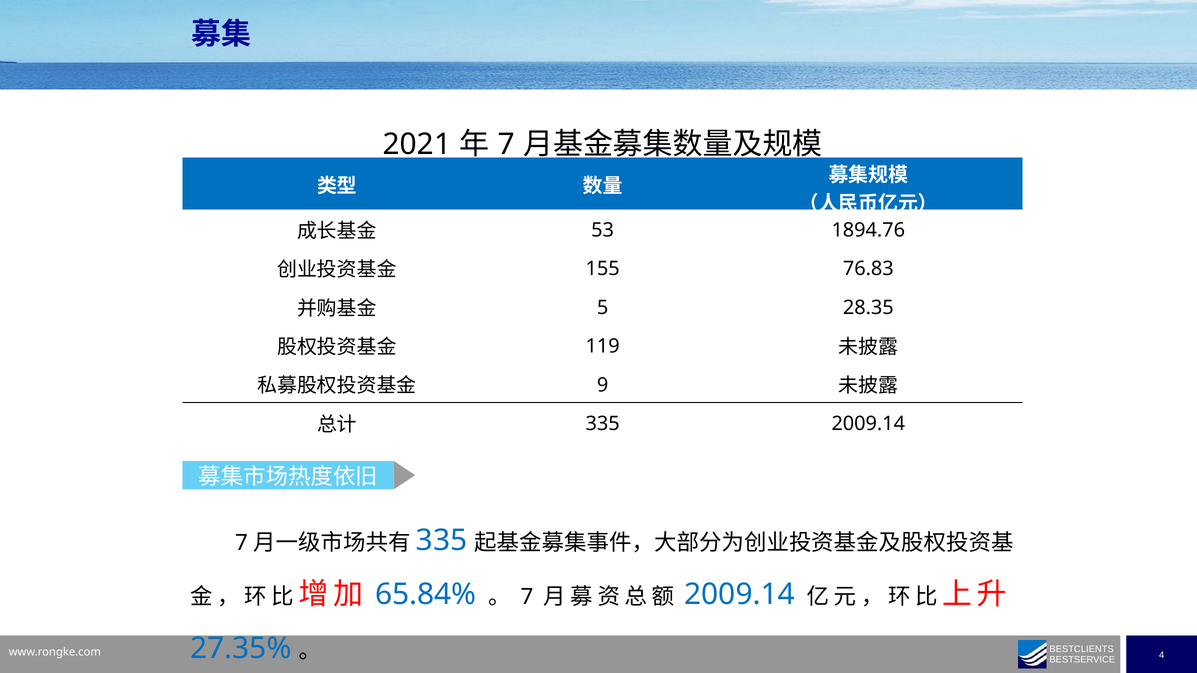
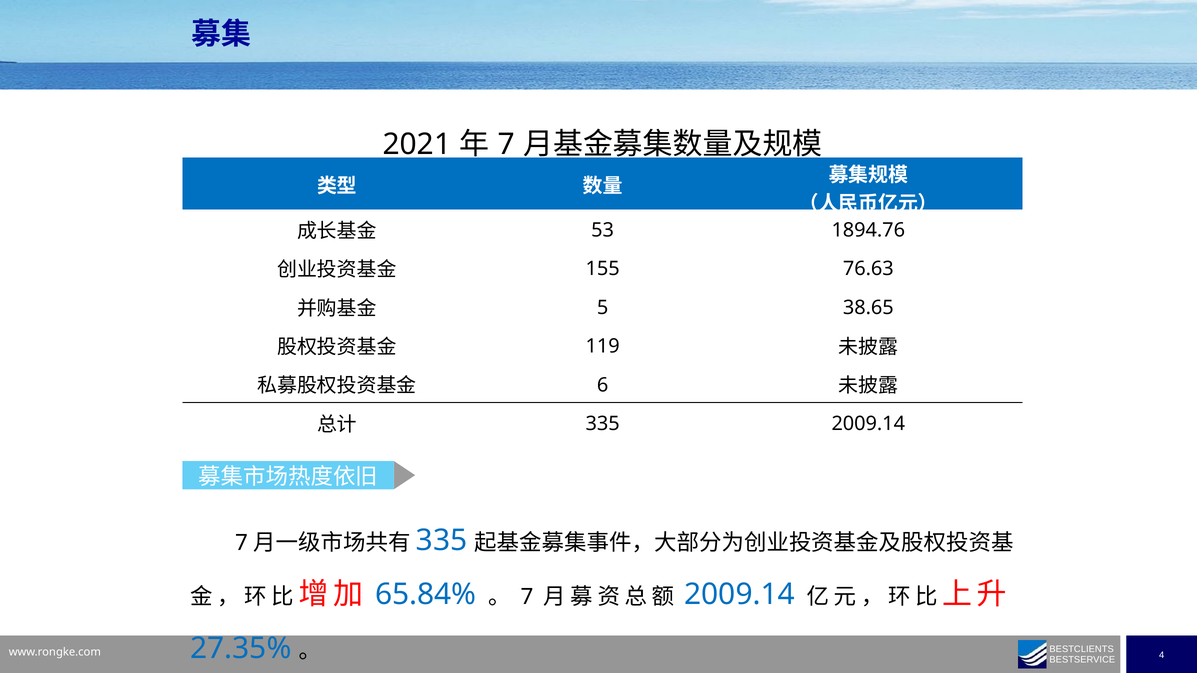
76.83: 76.83 -> 76.63 (868, 269)
28.35: 28.35 -> 38.65 (868, 308)
9: 9 -> 6 (603, 385)
